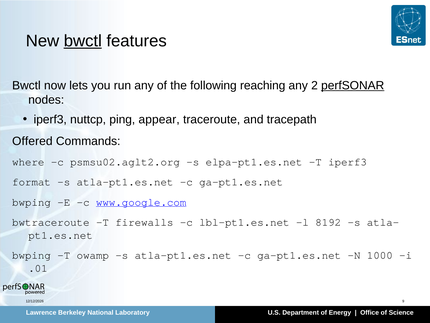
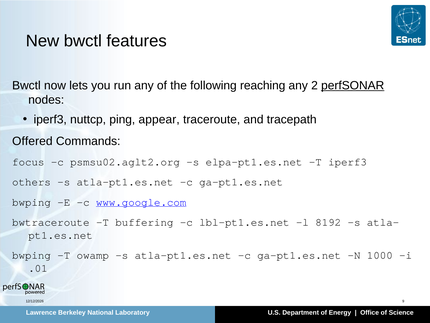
bwctl underline: present -> none (83, 41)
where: where -> focus (28, 162)
format: format -> others (32, 182)
firewalls: firewalls -> buffering (144, 222)
